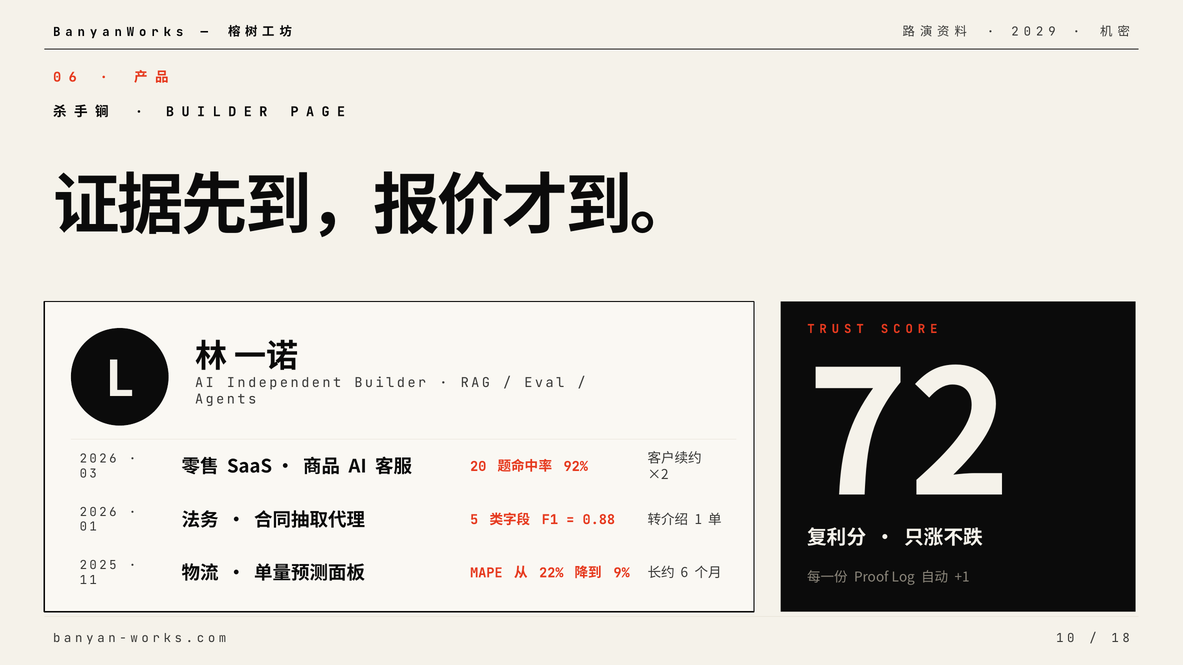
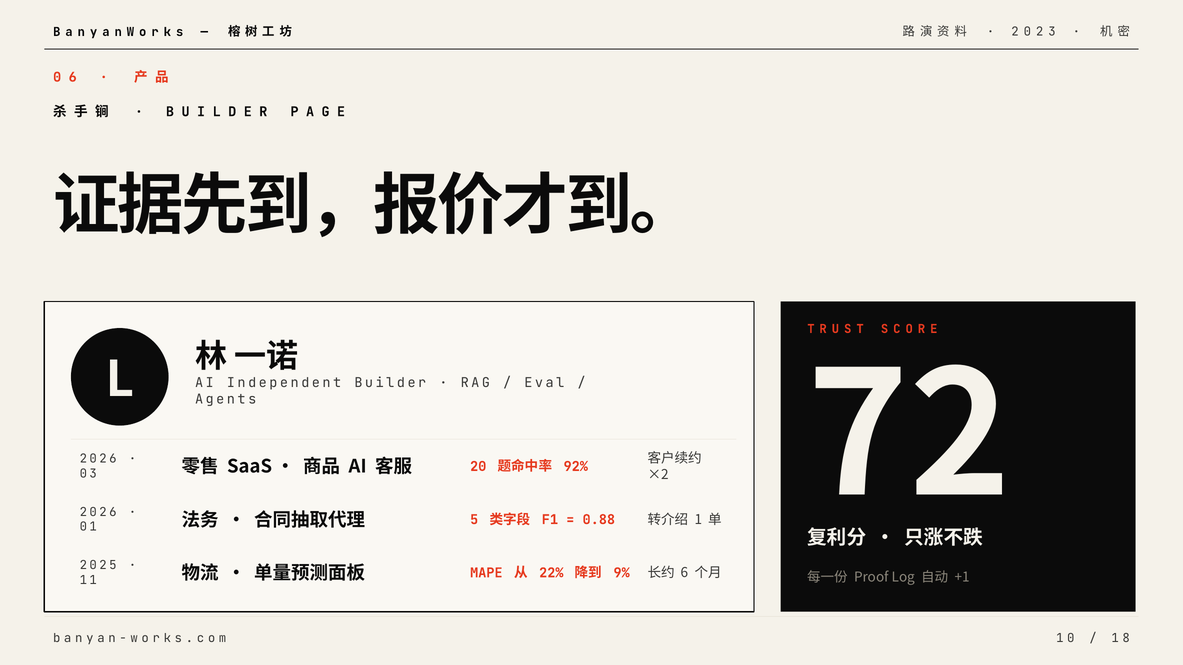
9: 9 -> 3 (1052, 32)
